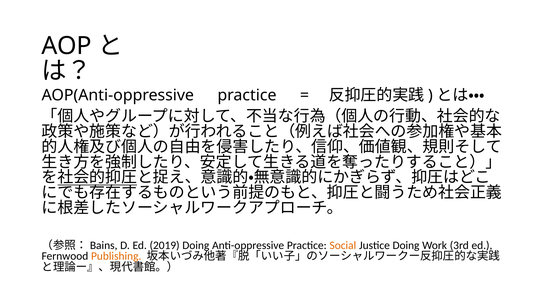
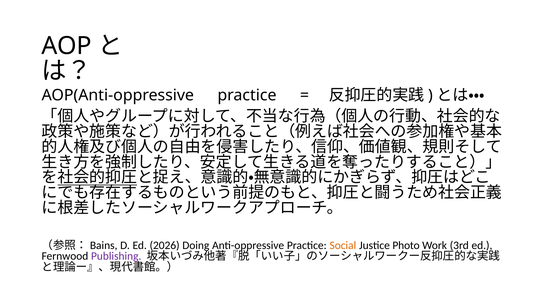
2019: 2019 -> 2026 (165, 245)
Justice Doing: Doing -> Photo (406, 245)
Publishing colour: orange -> purple (116, 256)
